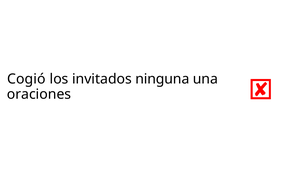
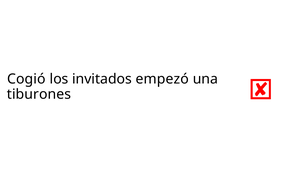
ninguna: ninguna -> empezó (162, 79)
oraciones: oraciones -> tiburones (39, 94)
